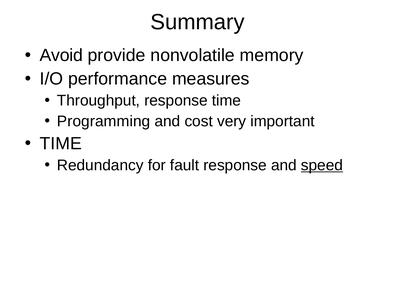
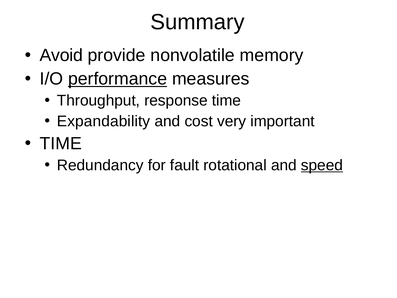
performance underline: none -> present (118, 79)
Programming: Programming -> Expandability (104, 121)
fault response: response -> rotational (235, 165)
